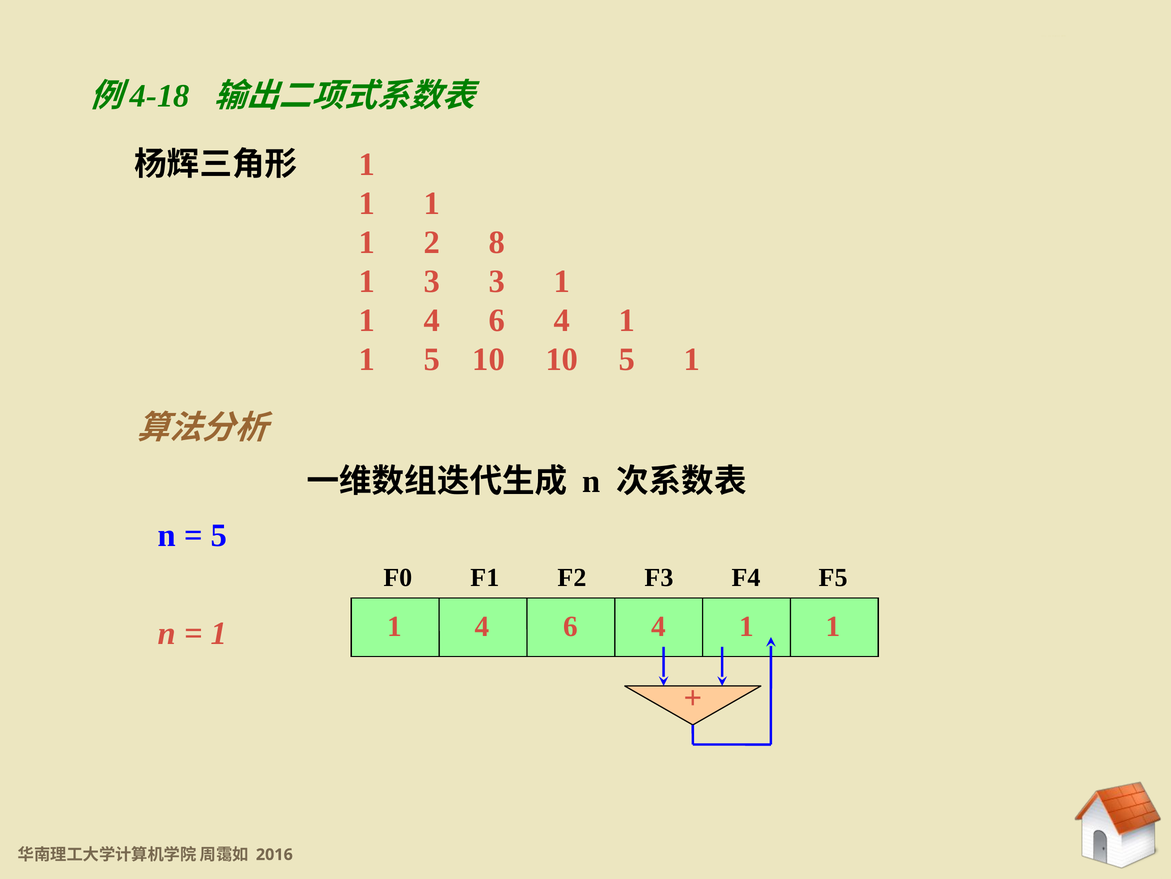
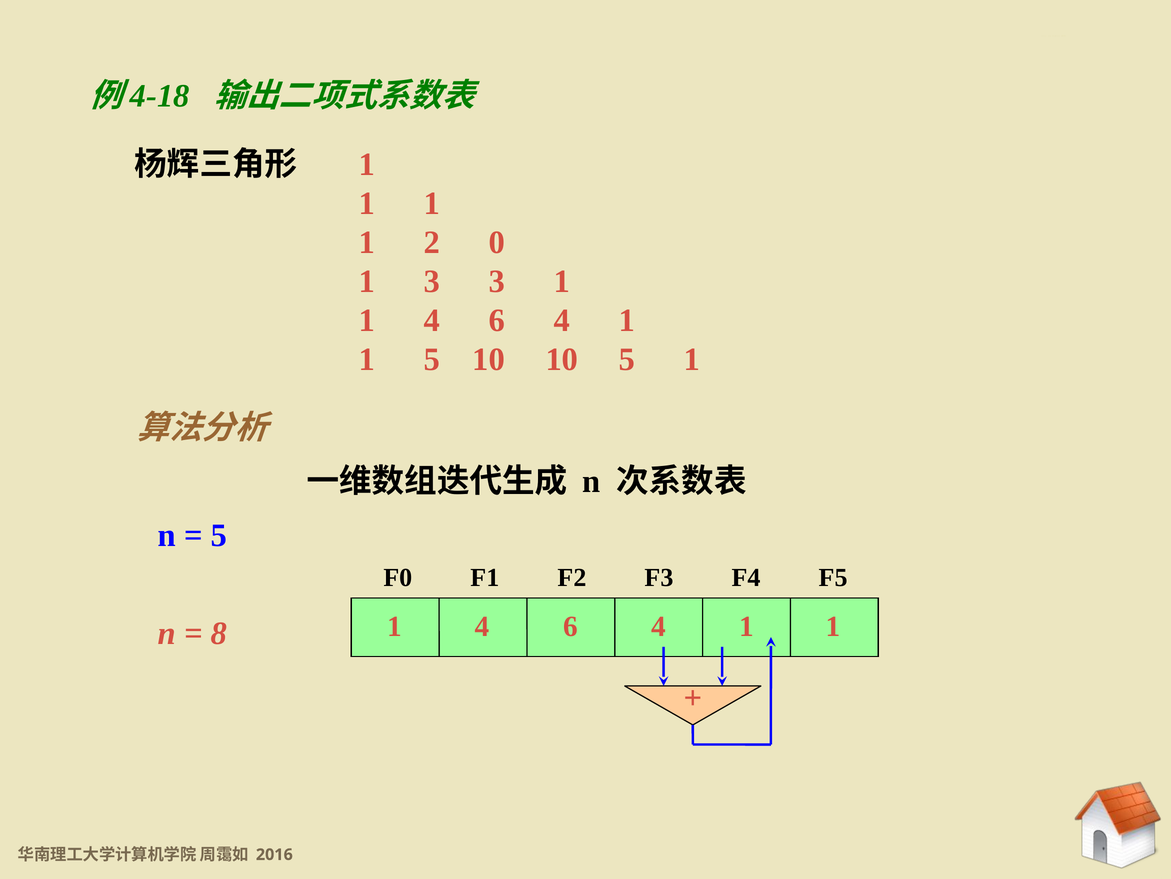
8: 8 -> 0 (497, 242)
1: 1 -> 8 (219, 633)
